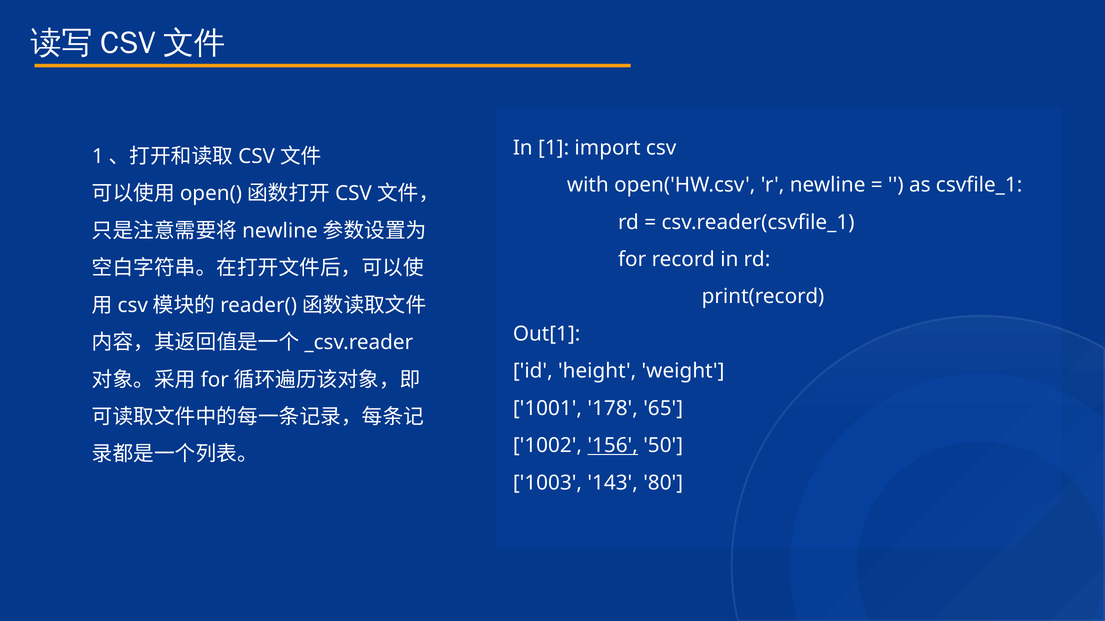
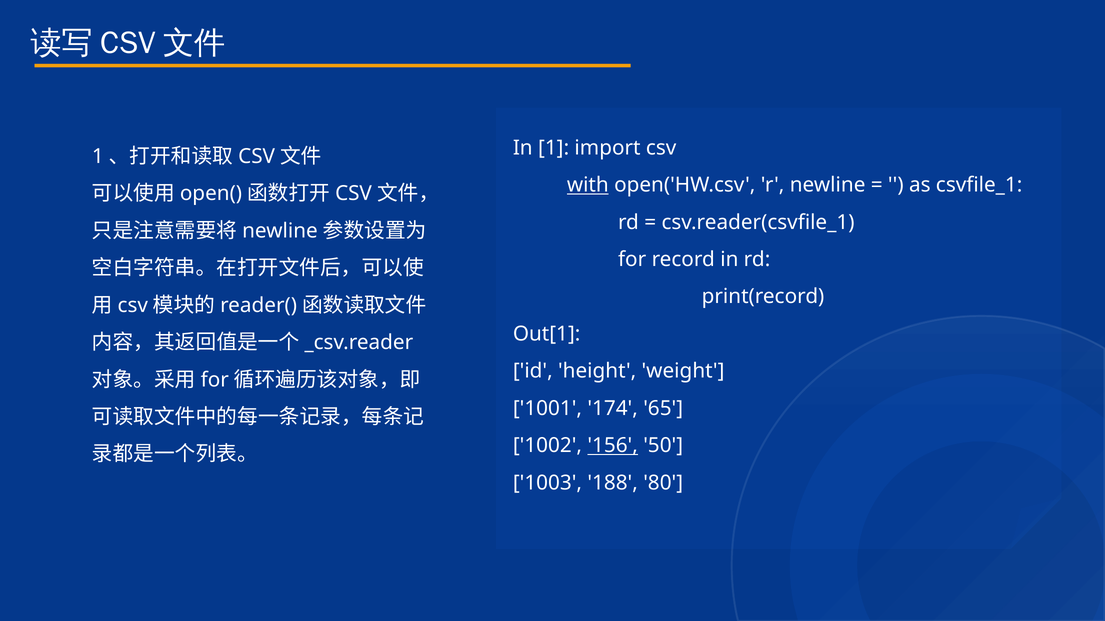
with underline: none -> present (588, 185)
178: 178 -> 174 (613, 408)
143: 143 -> 188 (613, 483)
